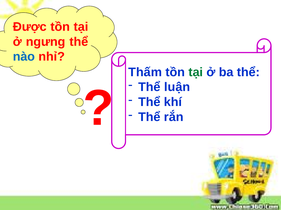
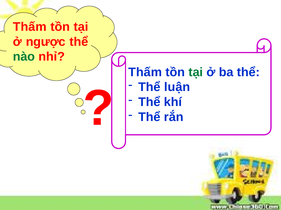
Được: Được -> Thấm (30, 27)
ngưng: ngưng -> ngược (46, 42)
nào colour: blue -> green (24, 57)
